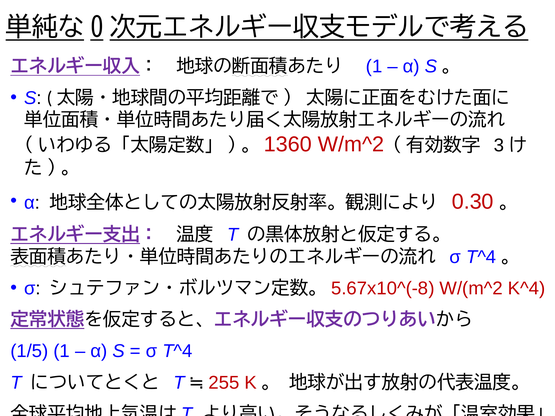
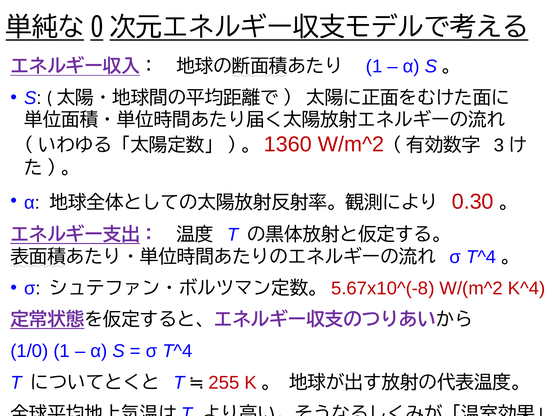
1/5: 1/5 -> 1/0 (29, 351)
